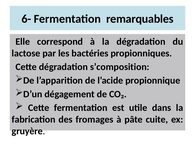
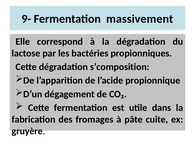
6-: 6- -> 9- (26, 19)
remarquables: remarquables -> massivement (140, 19)
